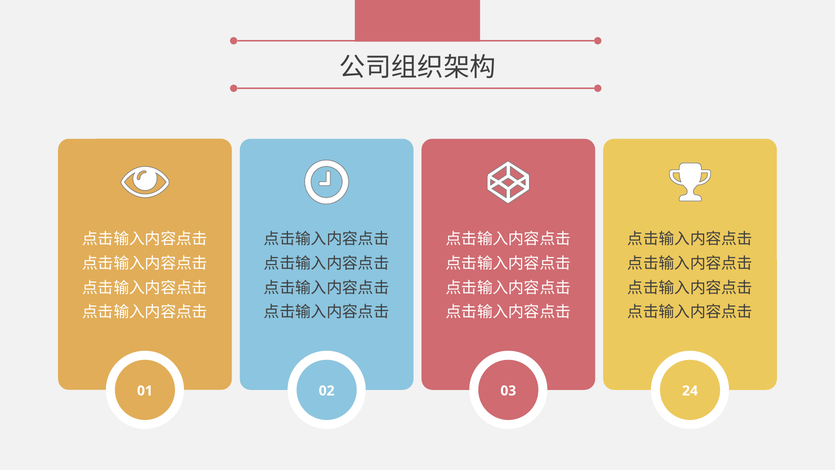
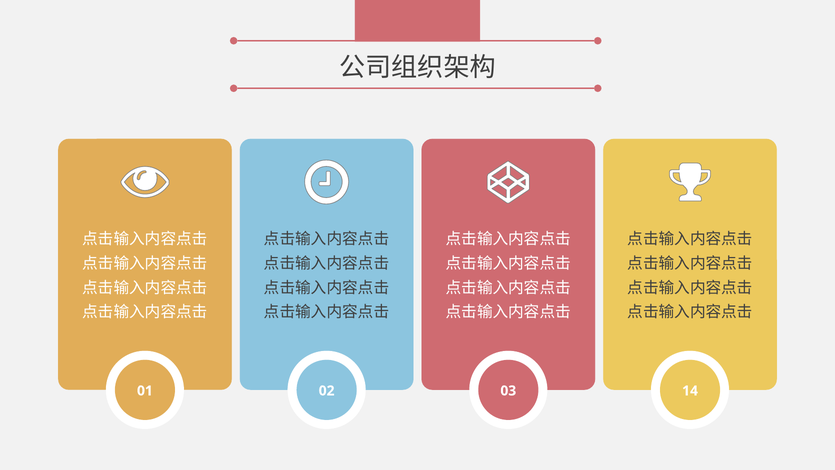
24: 24 -> 14 (690, 391)
